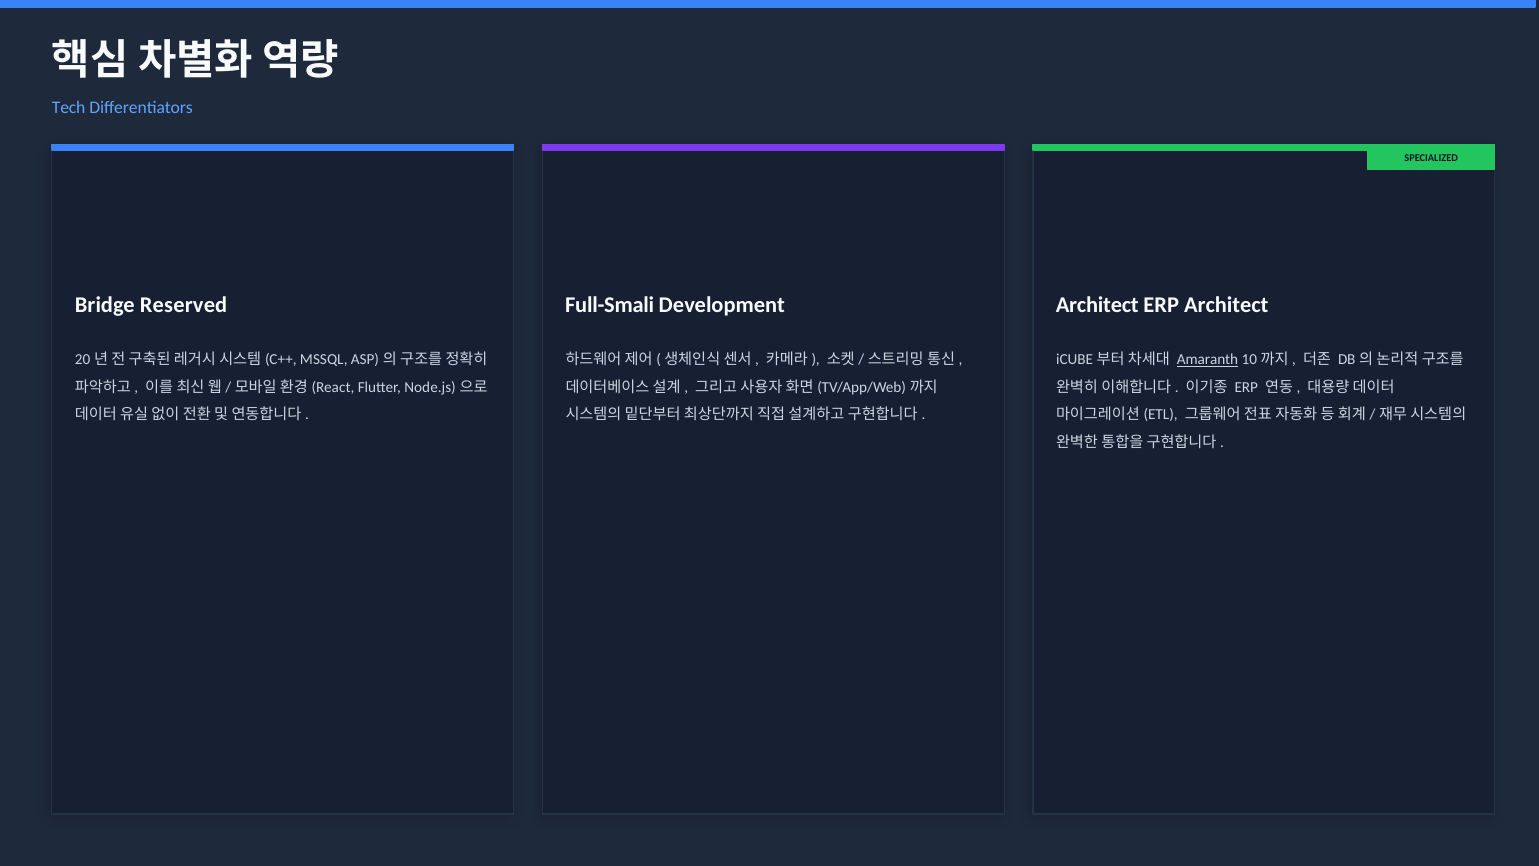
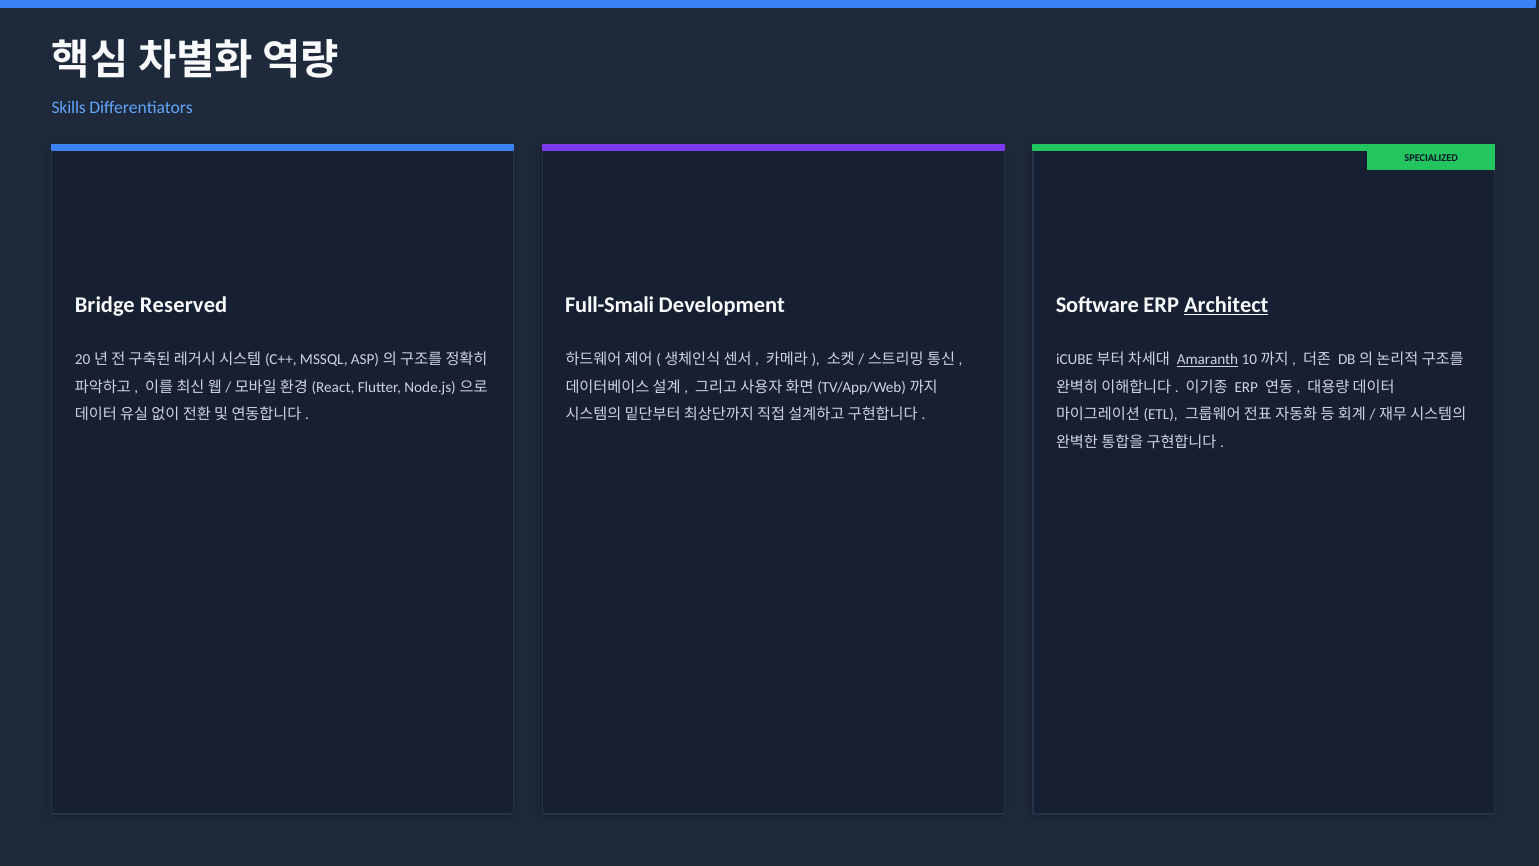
Tech: Tech -> Skills (69, 107)
Architect: Architect -> Software (1097, 305)
Architect underline: none -> present (1226, 305)
